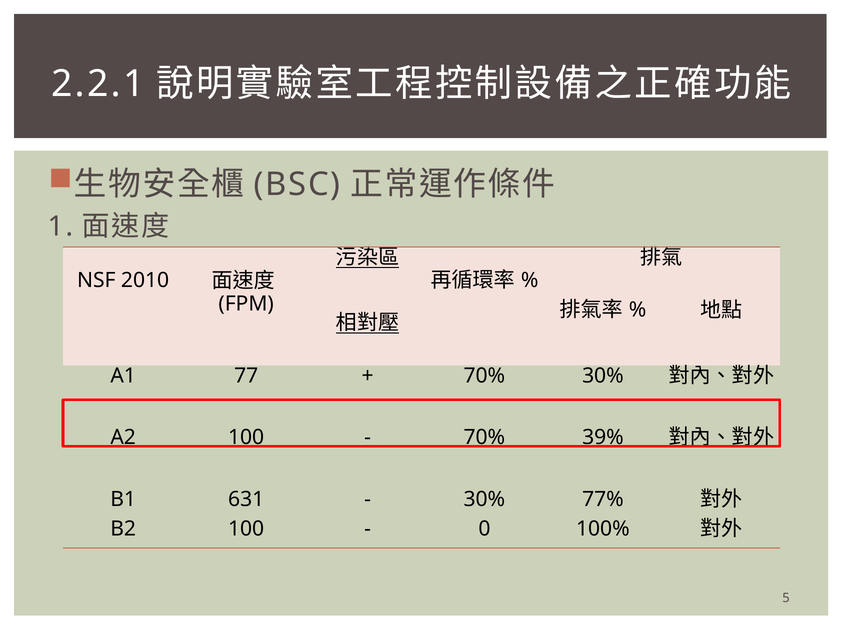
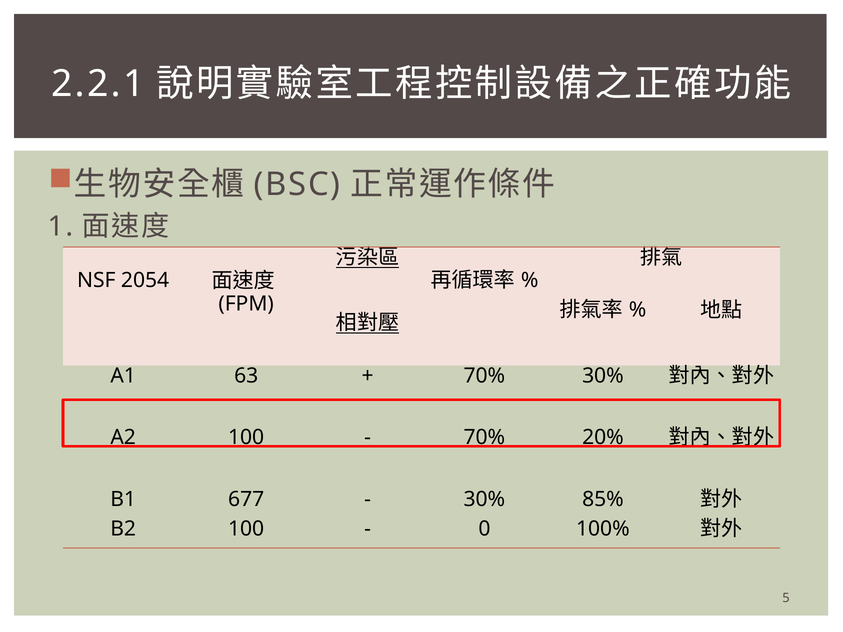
2010: 2010 -> 2054 (145, 281)
77: 77 -> 63 (246, 376)
39%: 39% -> 20% (603, 438)
631: 631 -> 677 (246, 499)
77%: 77% -> 85% (603, 499)
